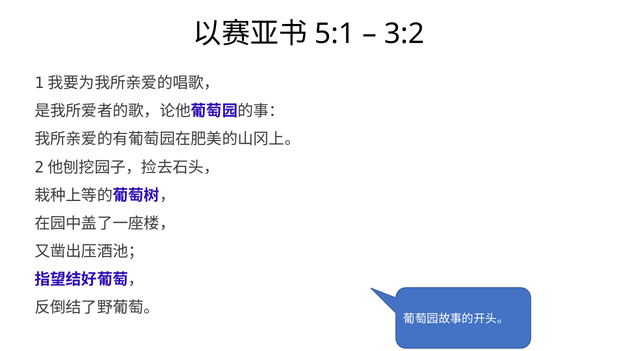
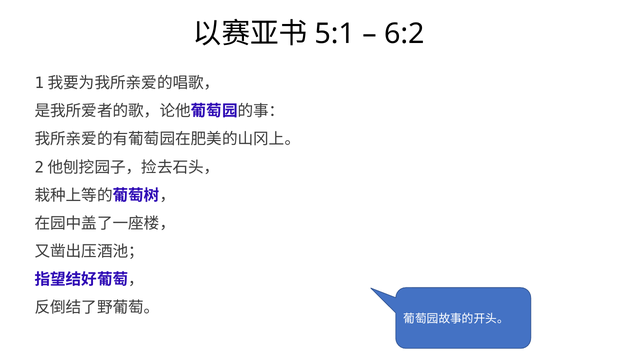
3:2: 3:2 -> 6:2 (404, 34)
